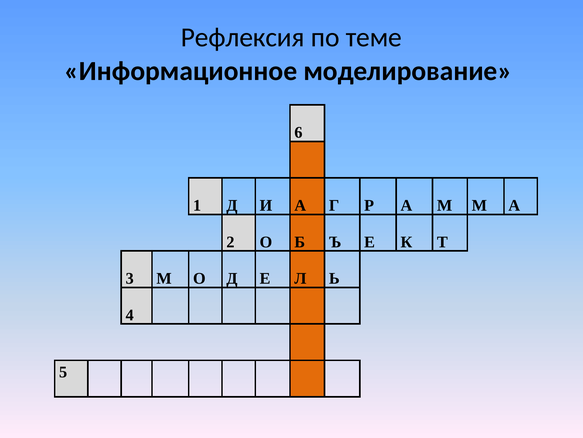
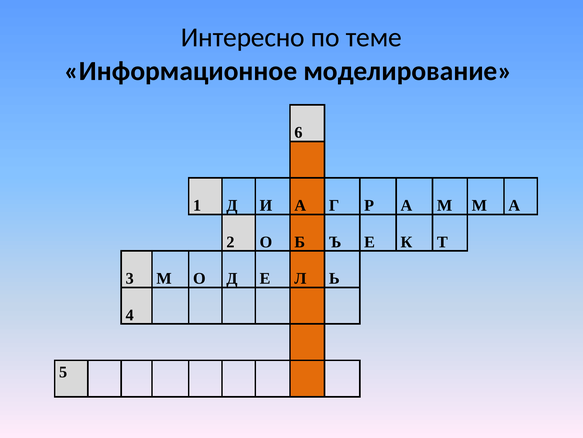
Рефлексия: Рефлексия -> Интересно (243, 37)
